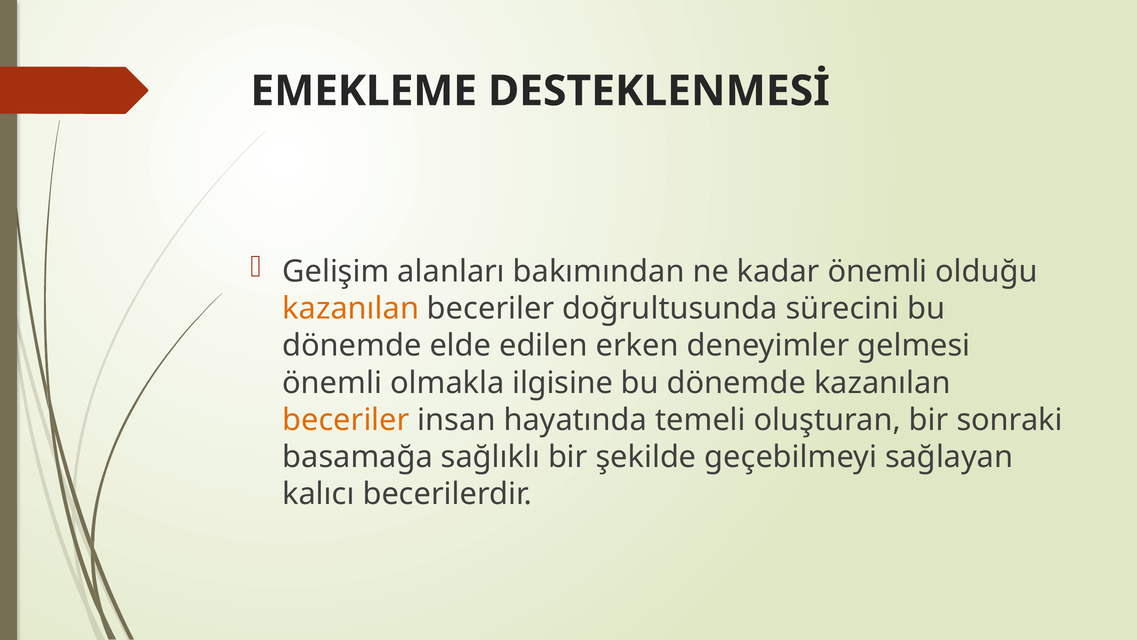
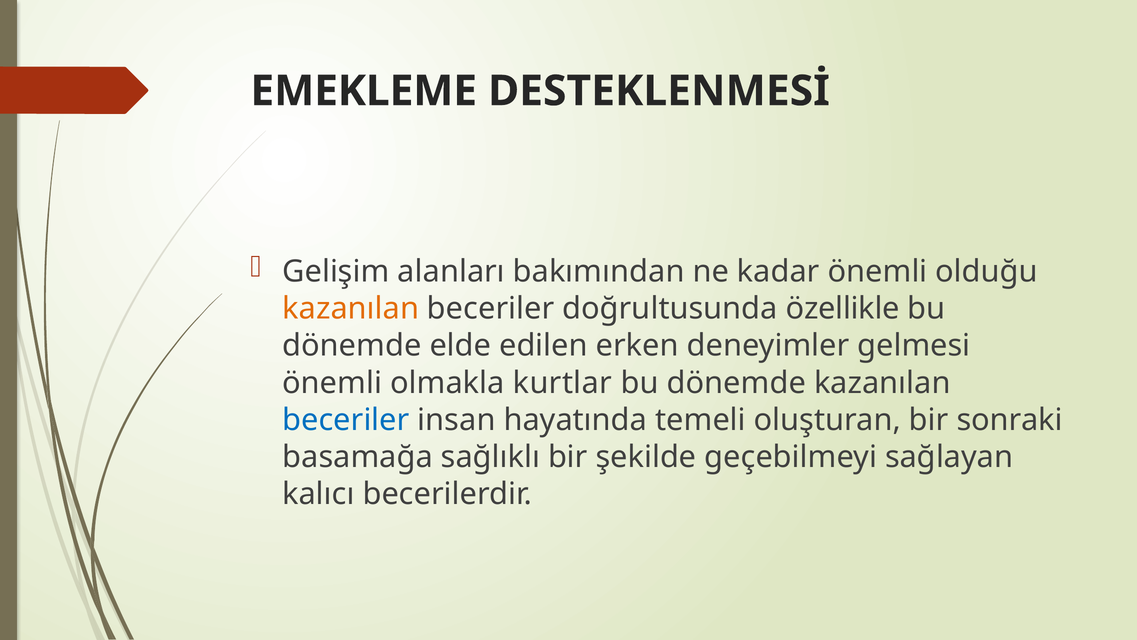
sürecini: sürecini -> özellikle (843, 309)
ilgisine: ilgisine -> kurtlar (562, 383)
beceriler colour: orange -> blue (346, 420)
